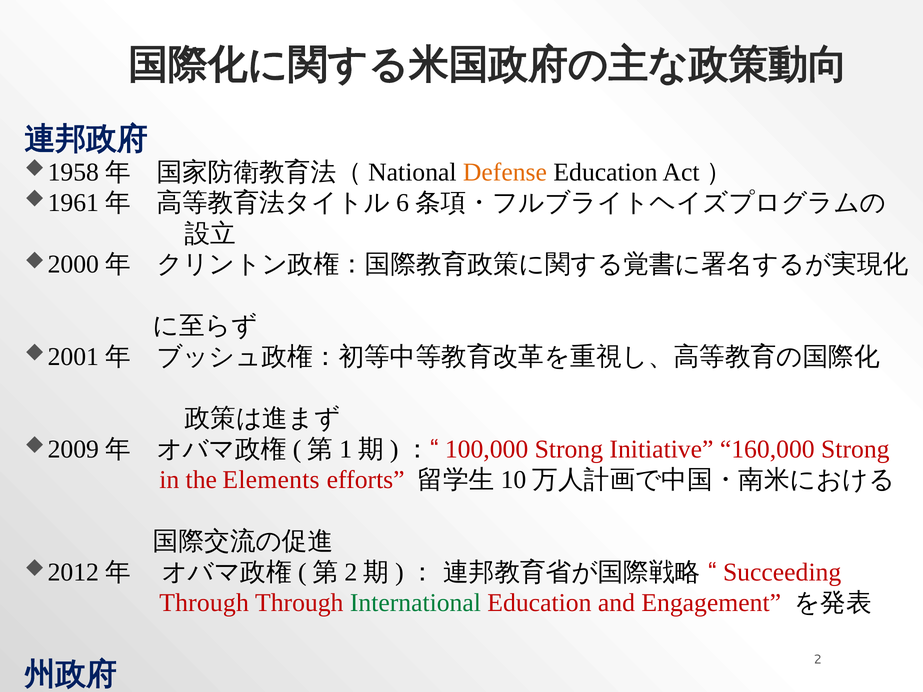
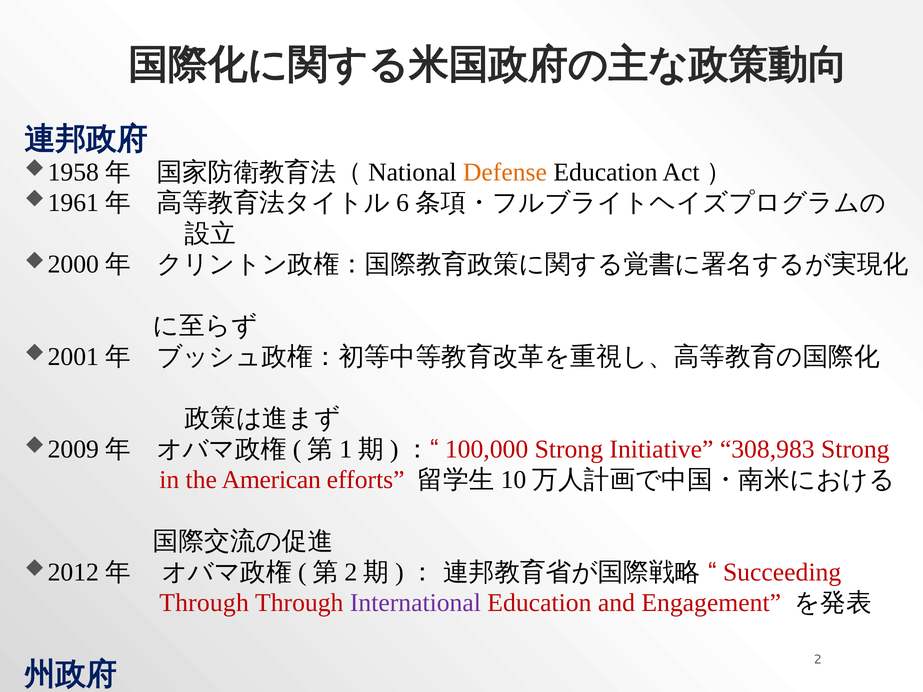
160,000: 160,000 -> 308,983 (767, 449)
Elements: Elements -> American (271, 480)
International colour: green -> purple (415, 603)
